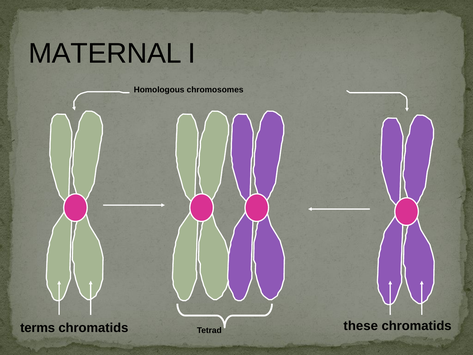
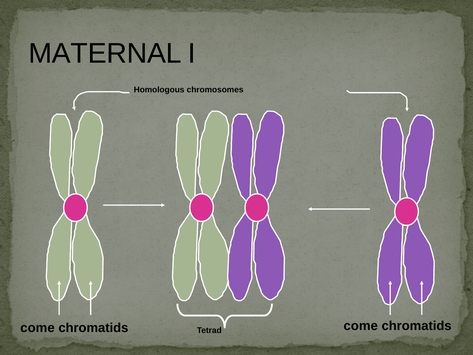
terms: terms -> come (37, 328)
chromatids these: these -> come (361, 326)
